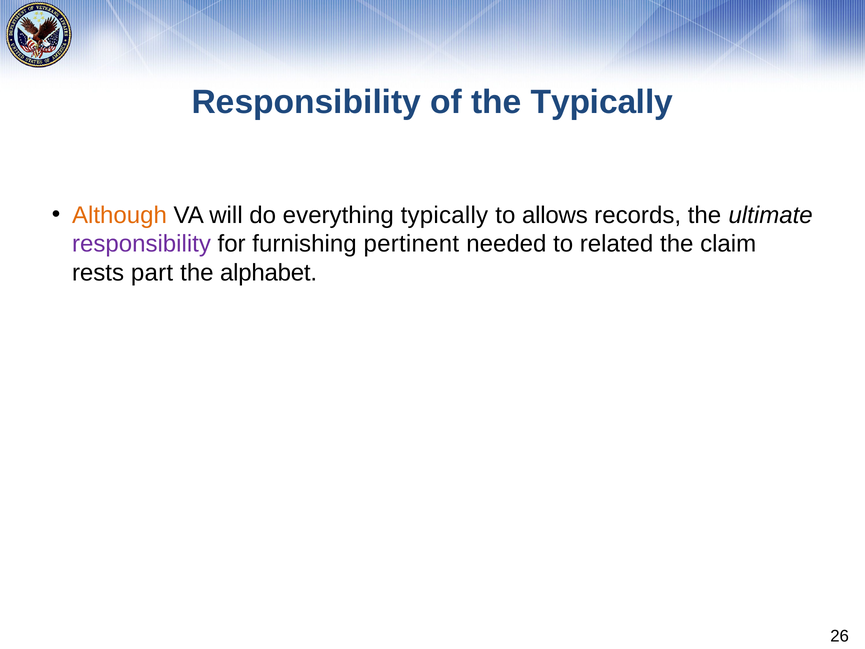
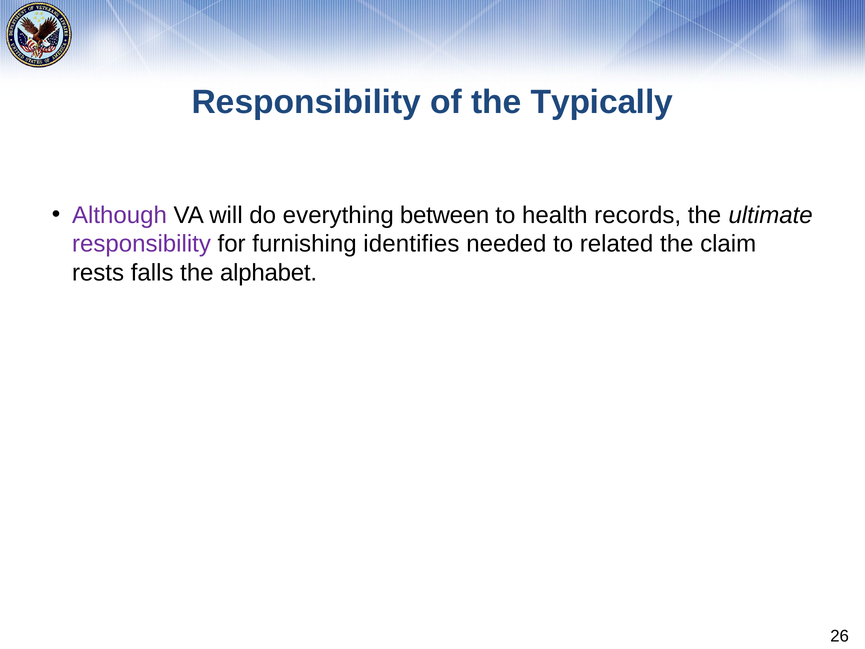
Although colour: orange -> purple (119, 215)
everything typically: typically -> between (445, 215)
allows: allows -> health (555, 215)
pertinent: pertinent -> identifies (411, 244)
part: part -> falls (152, 273)
